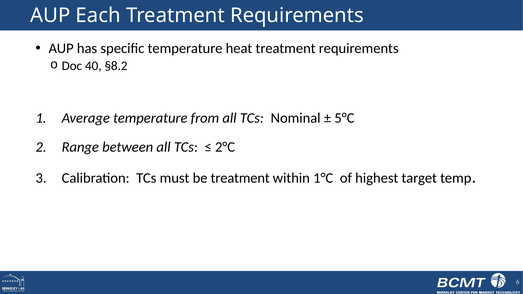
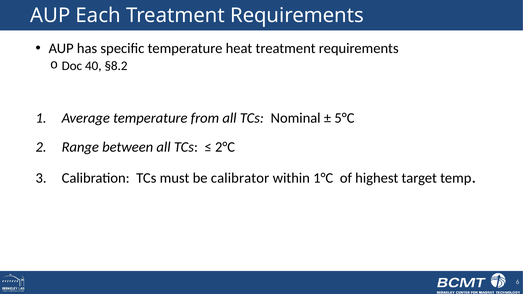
be treatment: treatment -> calibrator (240, 178)
